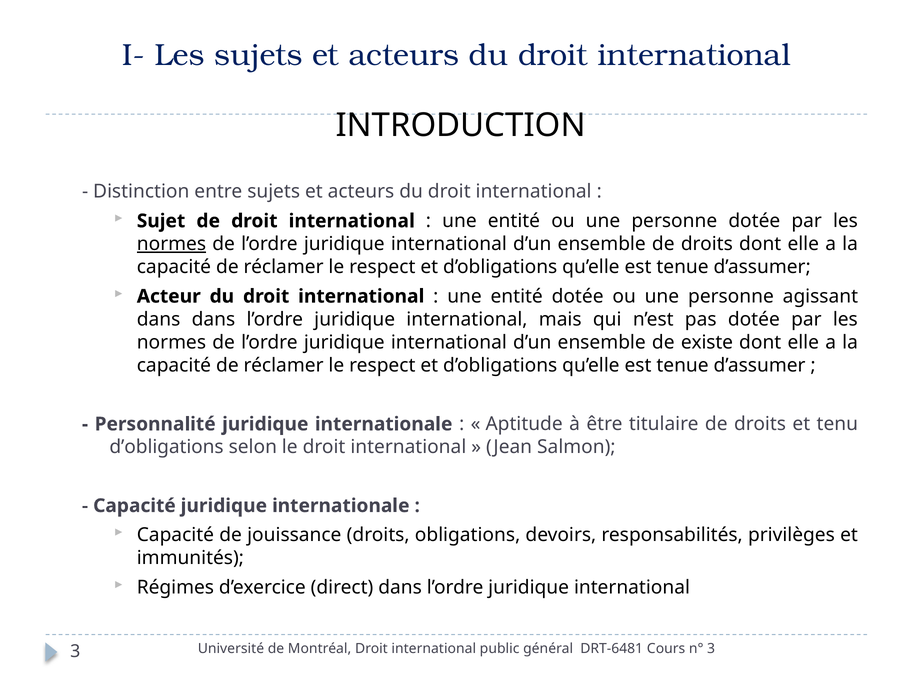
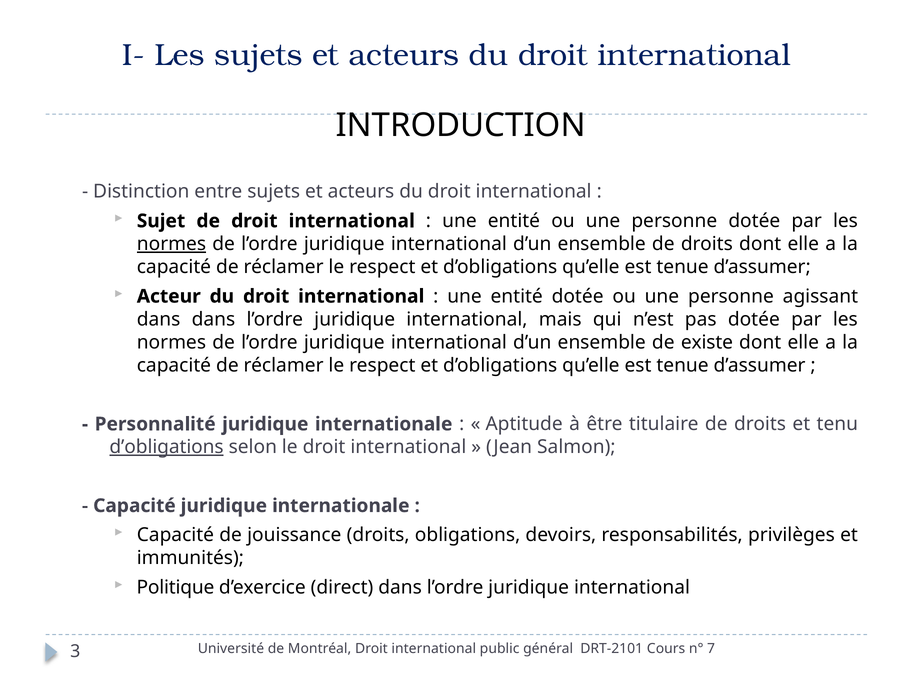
d’obligations underline: none -> present (167, 447)
Régimes: Régimes -> Politique (175, 587)
DRT-6481: DRT-6481 -> DRT-2101 (612, 649)
n° 3: 3 -> 7 (711, 649)
